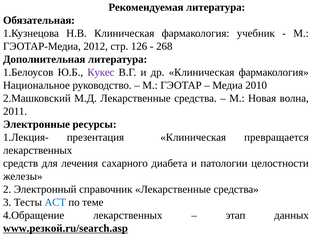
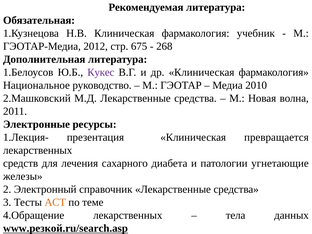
126: 126 -> 675 (139, 46)
целостности: целостности -> угнетающие (280, 163)
АСТ colour: blue -> orange (55, 202)
этап: этап -> тела (236, 215)
